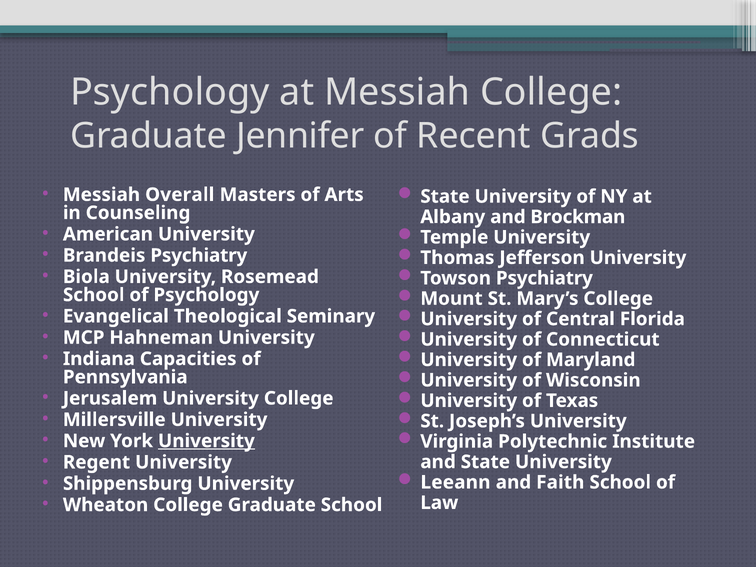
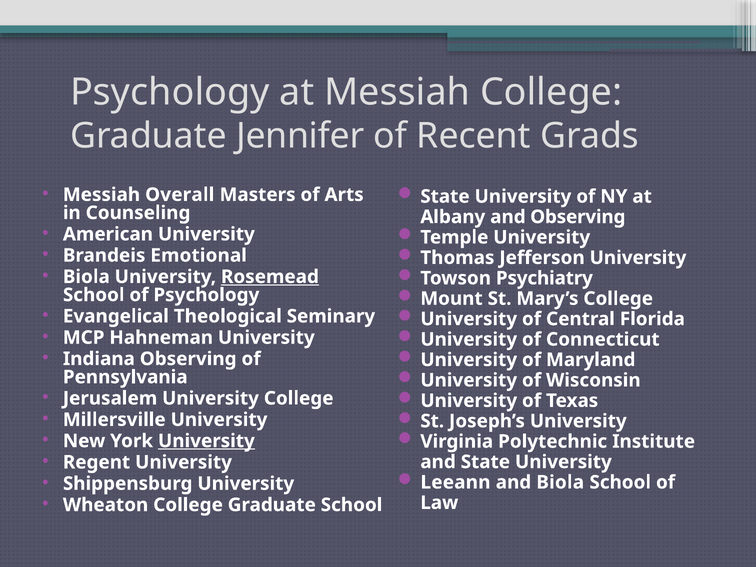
and Brockman: Brockman -> Observing (578, 217)
Brandeis Psychiatry: Psychiatry -> Emotional (199, 255)
Rosemead underline: none -> present (270, 277)
Indiana Capacities: Capacities -> Observing (188, 359)
and Faith: Faith -> Biola (560, 482)
